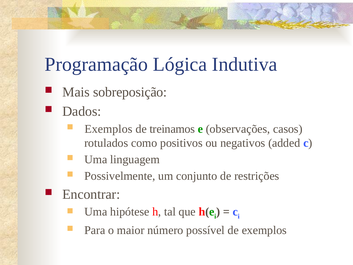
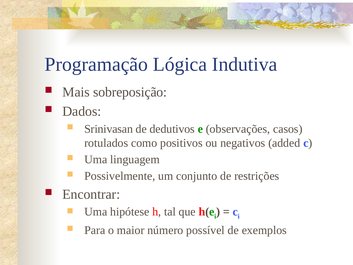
Exemplos: Exemplos -> Srinivasan (109, 129)
treinamos: treinamos -> dedutivos (172, 129)
